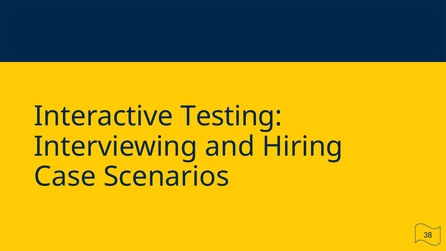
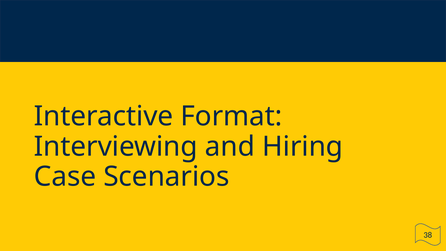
Testing: Testing -> Format (231, 116)
